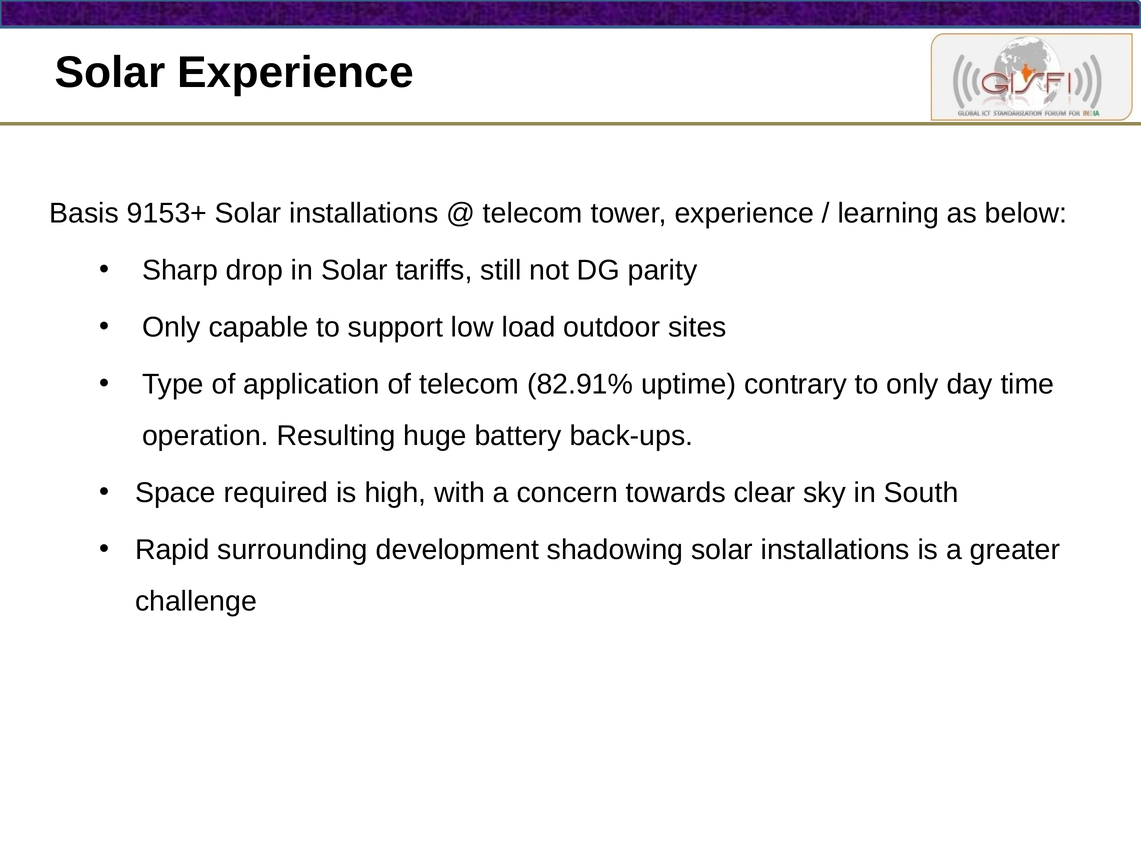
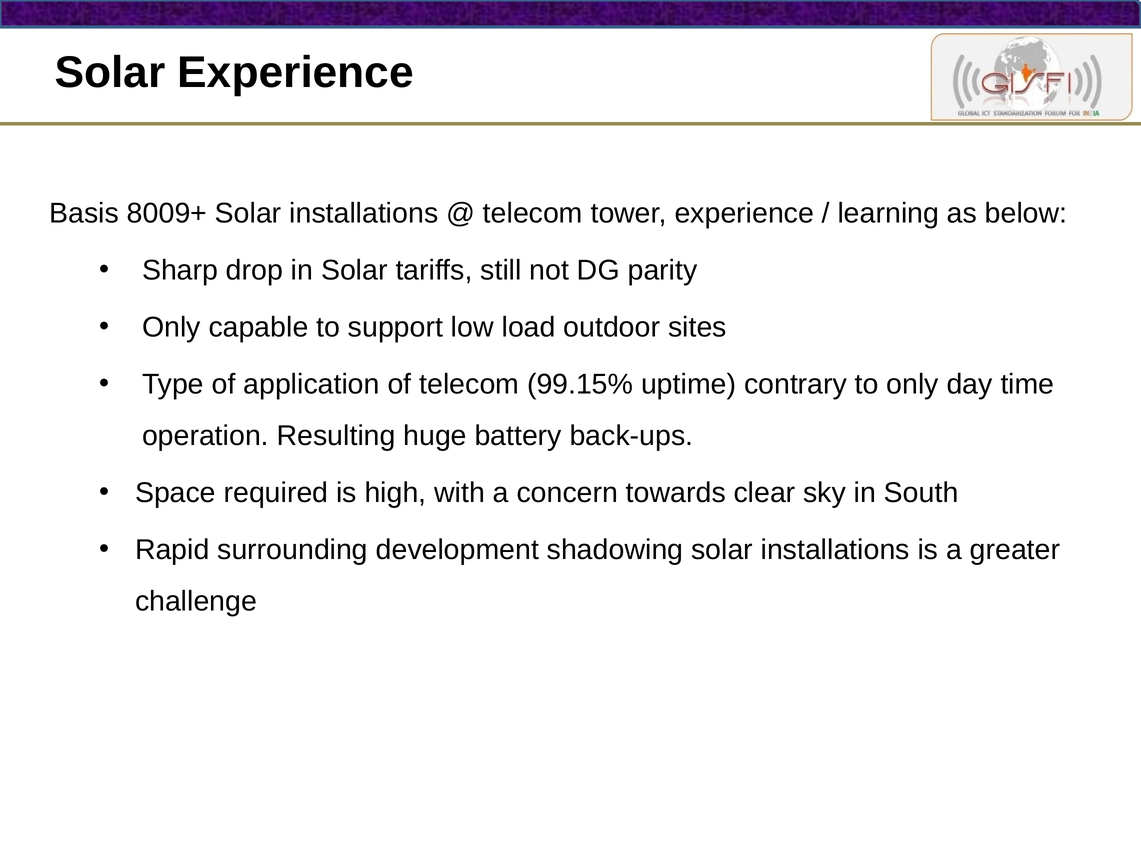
9153+: 9153+ -> 8009+ (167, 213)
82.91%: 82.91% -> 99.15% (580, 384)
